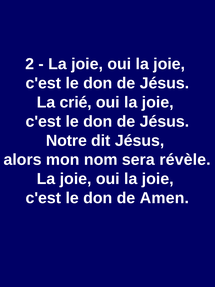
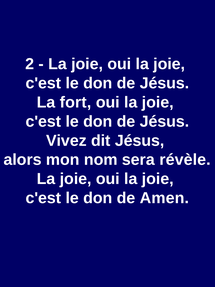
crié: crié -> fort (76, 102)
Notre: Notre -> Vivez (66, 140)
